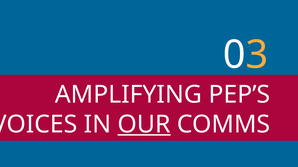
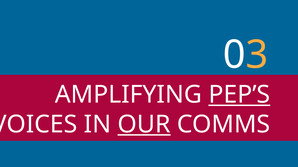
PEP’S underline: none -> present (239, 95)
